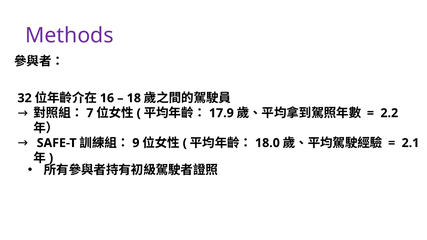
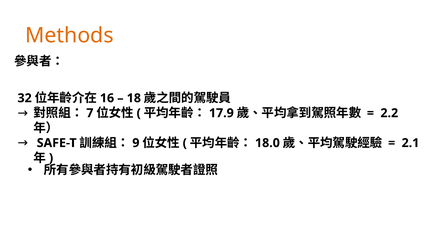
Methods colour: purple -> orange (69, 36)
